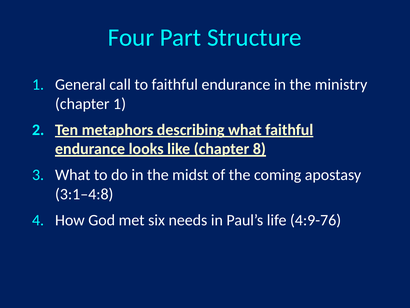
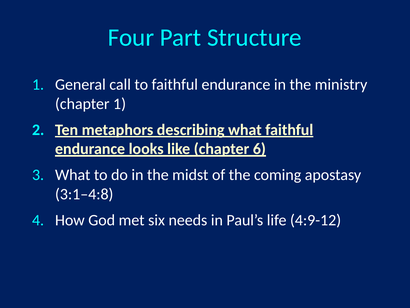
8: 8 -> 6 (259, 149)
4:9-76: 4:9-76 -> 4:9-12 (316, 220)
